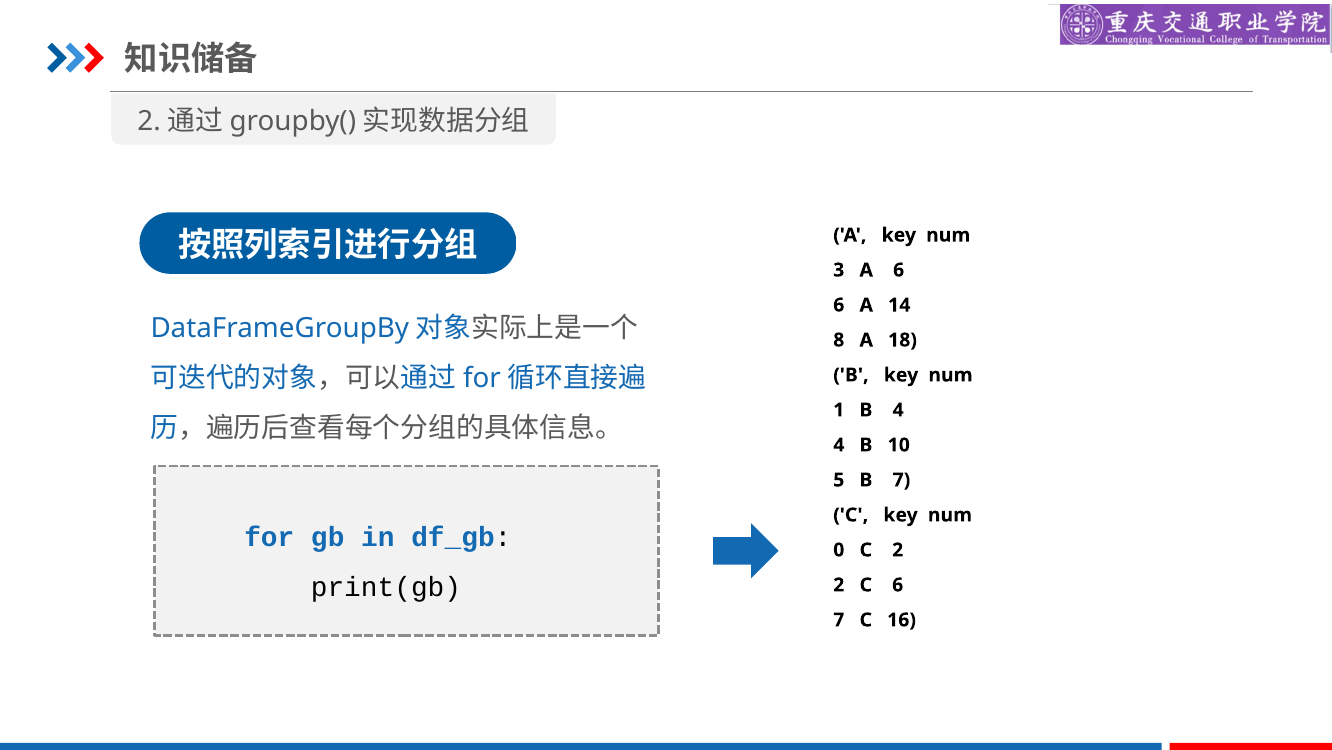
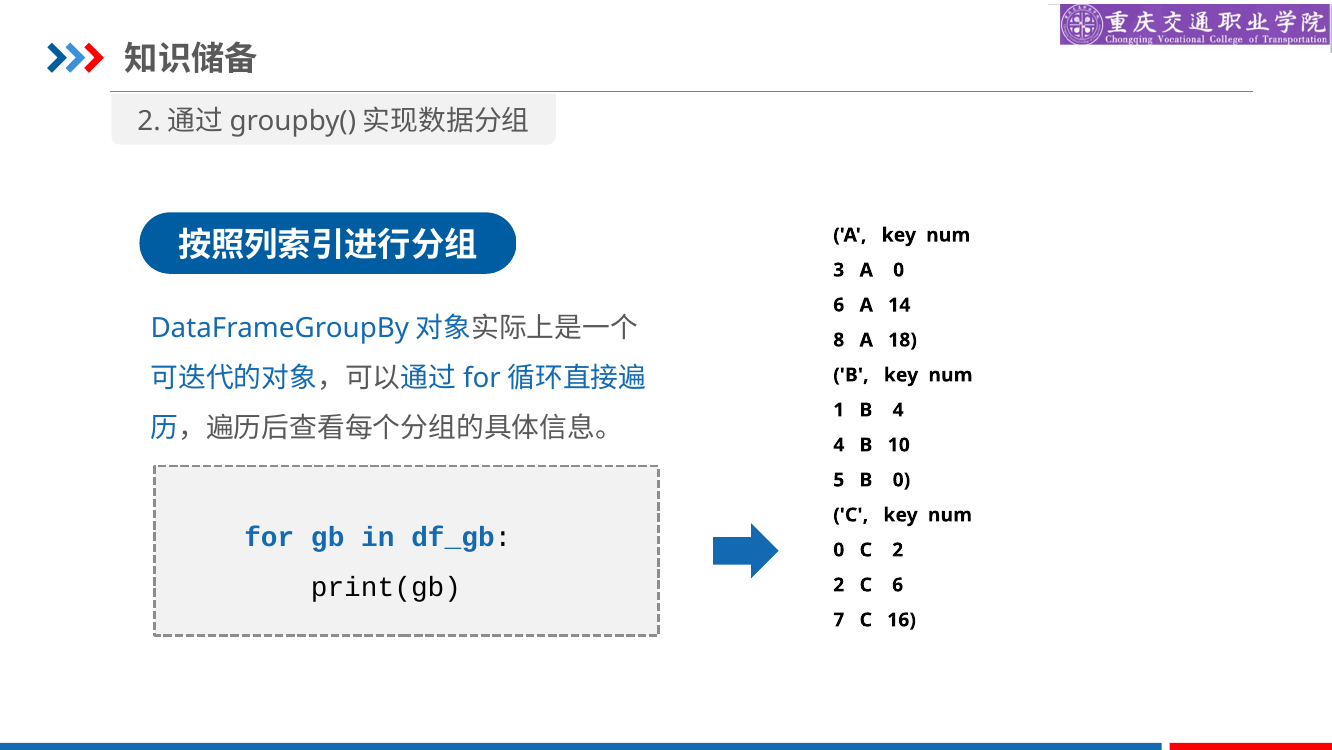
A 6: 6 -> 0 (899, 270)
B 7: 7 -> 0 (901, 480)
